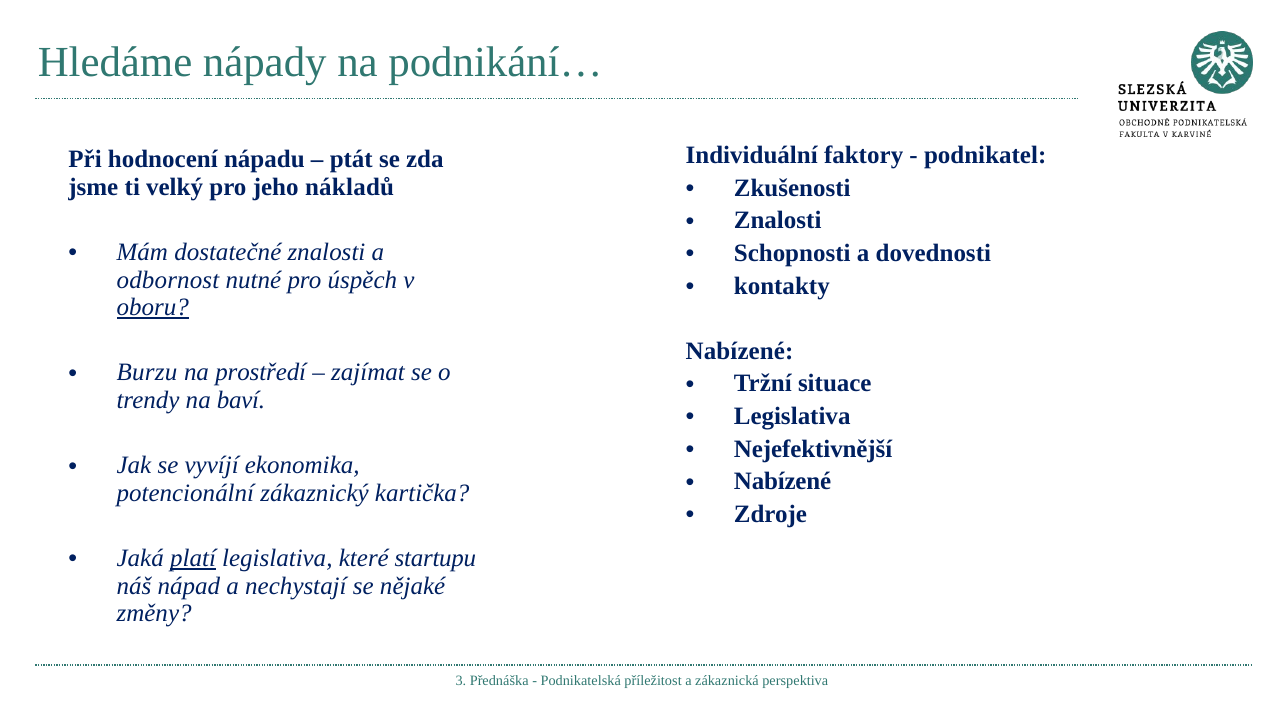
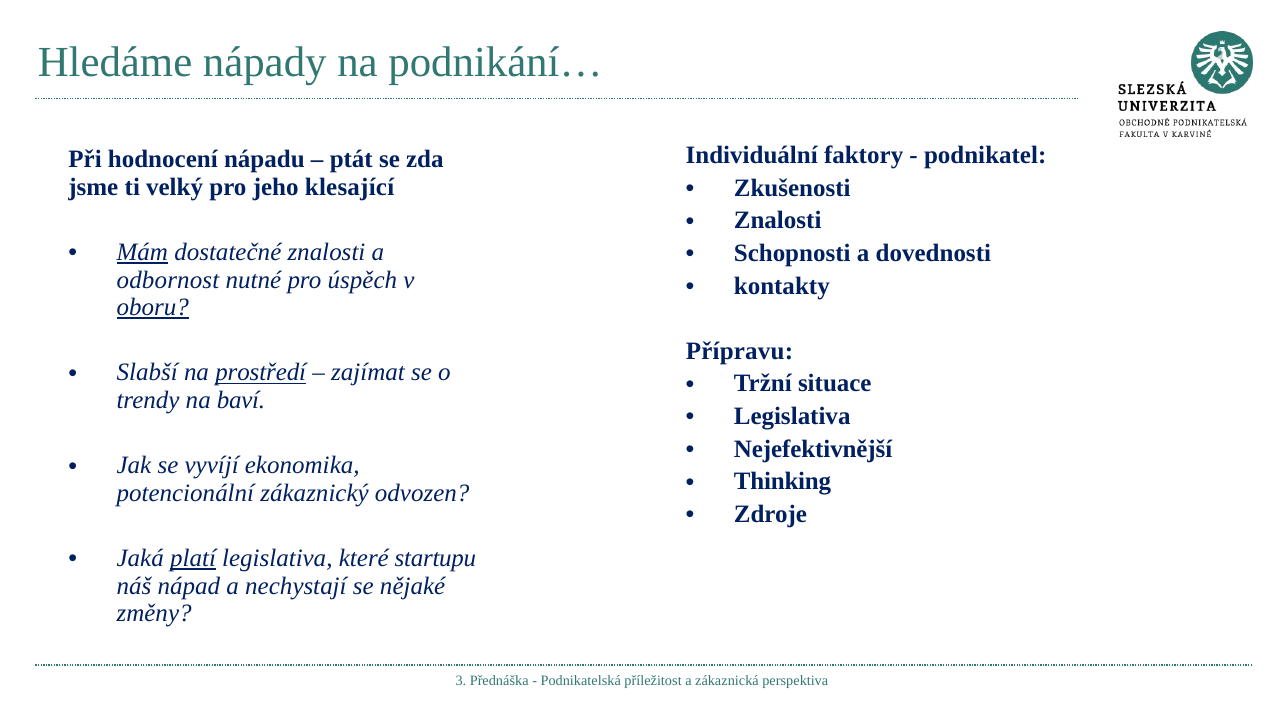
nákladů: nákladů -> klesající (350, 187)
Mám underline: none -> present (142, 252)
Nabízené: Nabízené -> Přípravu (739, 351)
Burzu: Burzu -> Slabší (147, 373)
prostředí underline: none -> present (261, 373)
Nabízené: Nabízené -> Thinking (783, 482)
kartička: kartička -> odvozen (422, 493)
